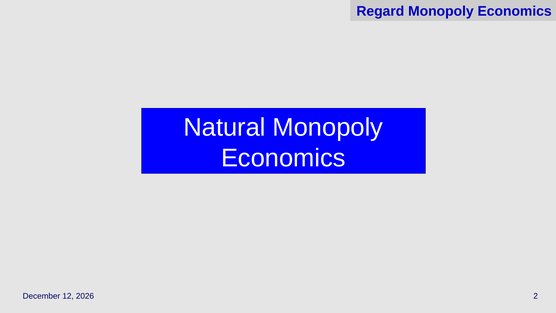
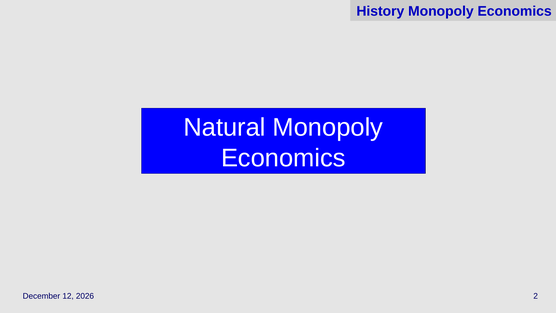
Regard: Regard -> History (380, 11)
